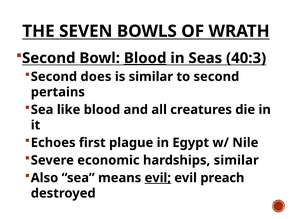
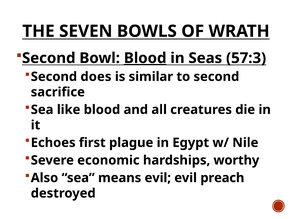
40:3: 40:3 -> 57:3 (246, 58)
pertains: pertains -> sacrifice (58, 92)
hardships similar: similar -> worthy (236, 160)
evil underline: present -> none (158, 178)
